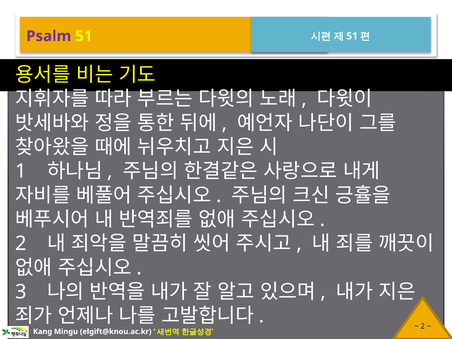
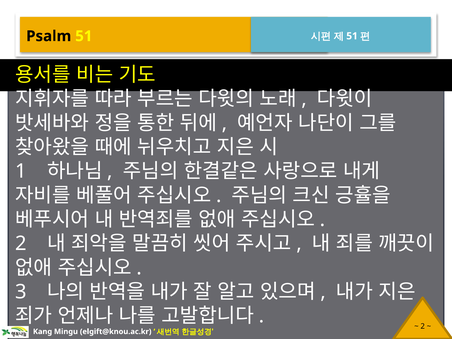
Psalm colour: purple -> black (49, 36)
